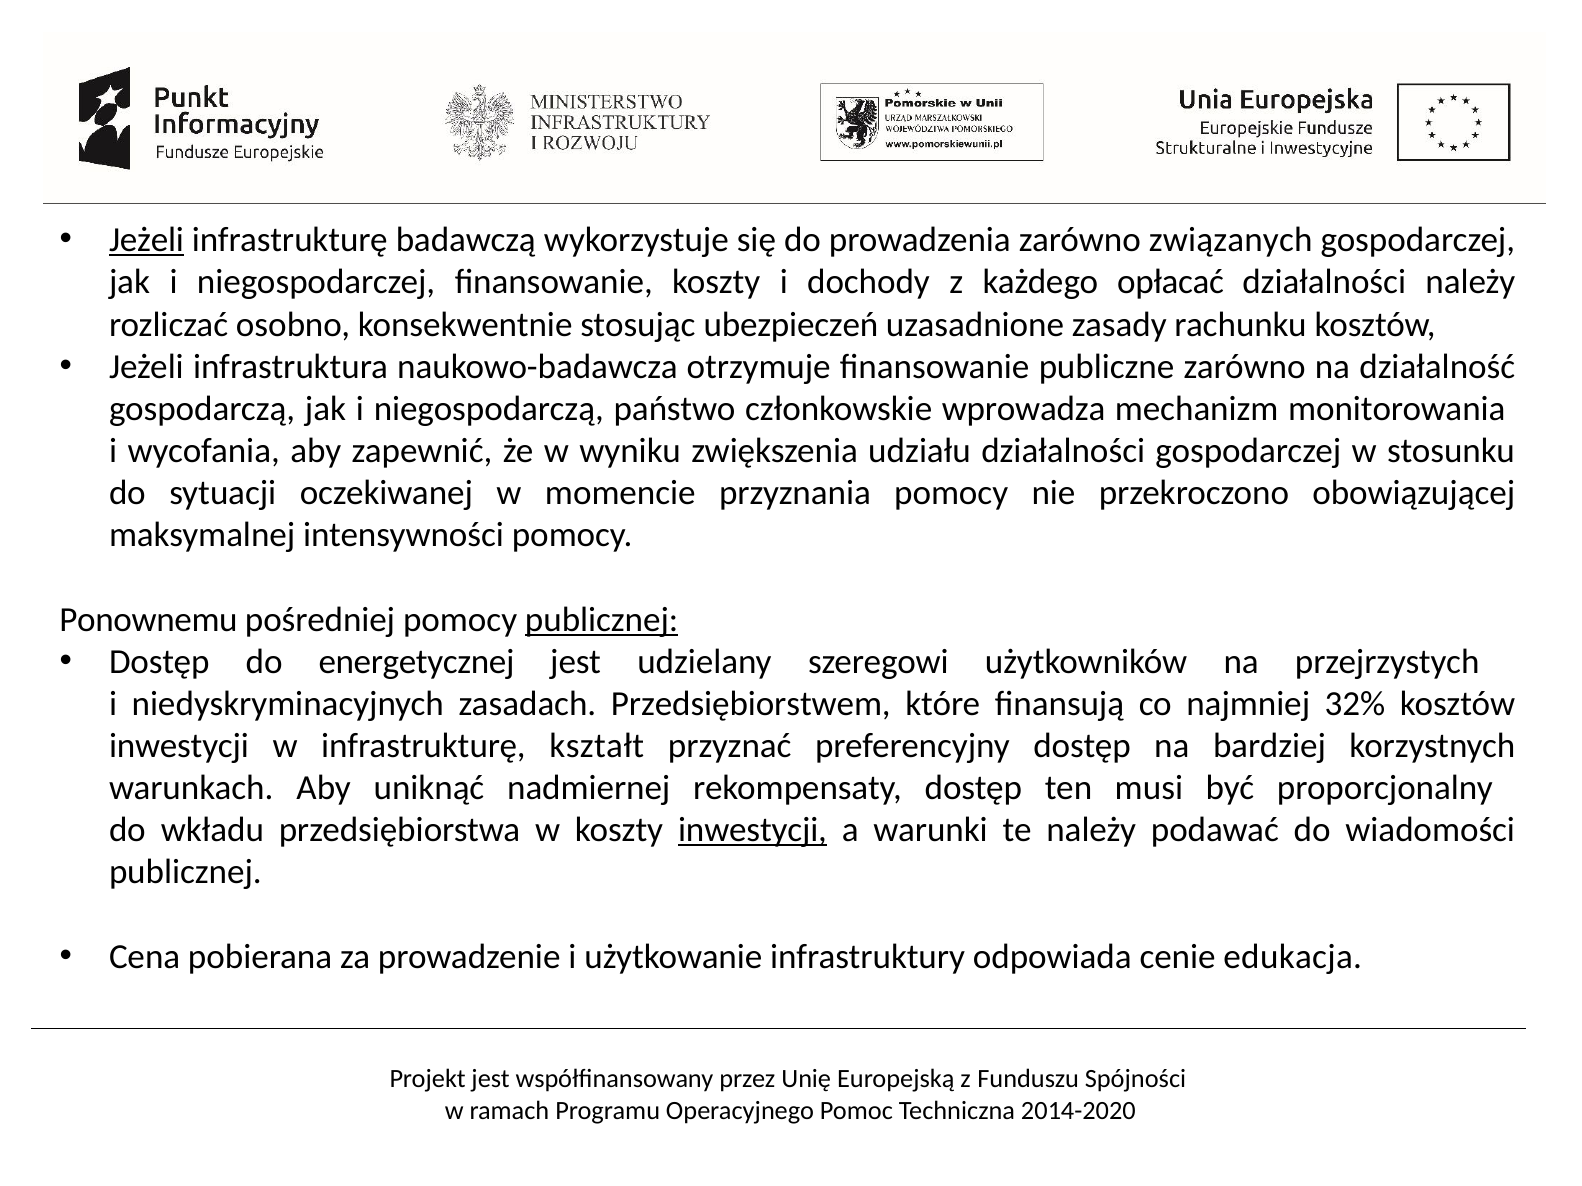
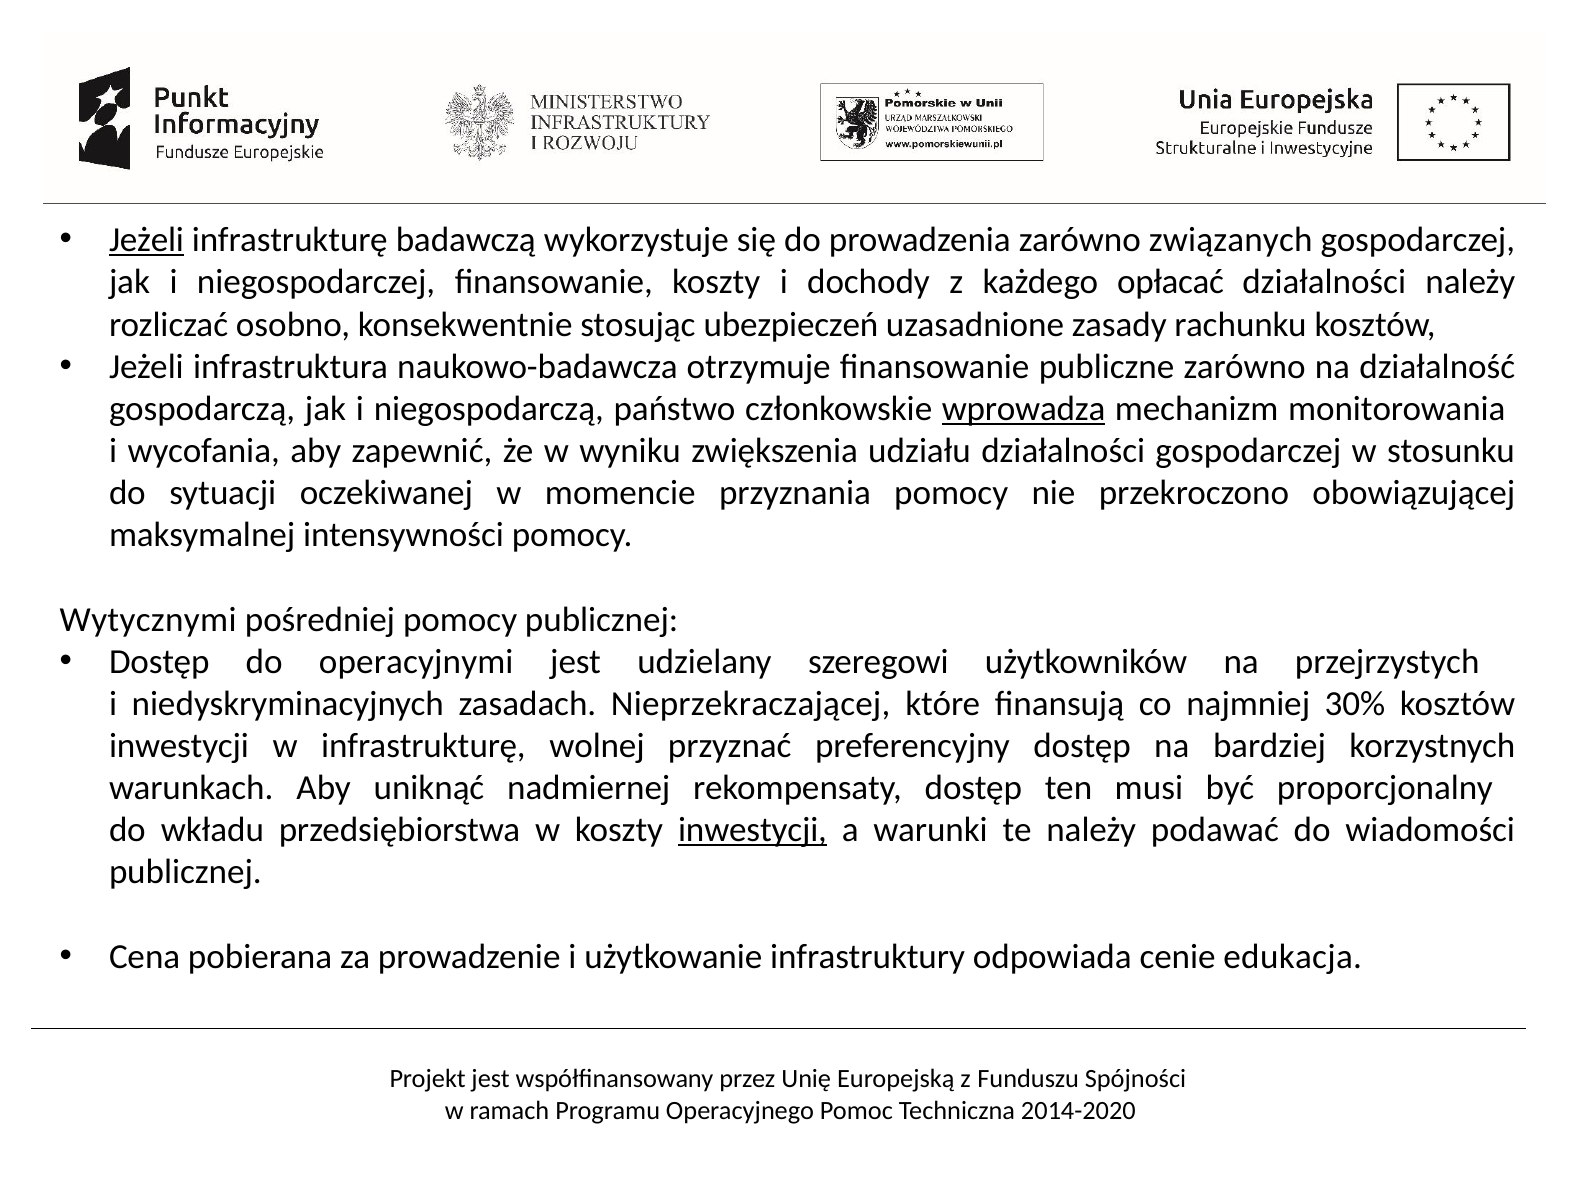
wprowadza underline: none -> present (1024, 409)
Ponownemu: Ponownemu -> Wytycznymi (148, 620)
publicznej underline: present -> none (602, 620)
energetycznej: energetycznej -> operacyjnymi (416, 662)
Przedsiębiorstwem: Przedsiębiorstwem -> Nieprzekraczającej (751, 704)
32%: 32% -> 30% (1355, 704)
kształt: kształt -> wolnej (597, 746)
